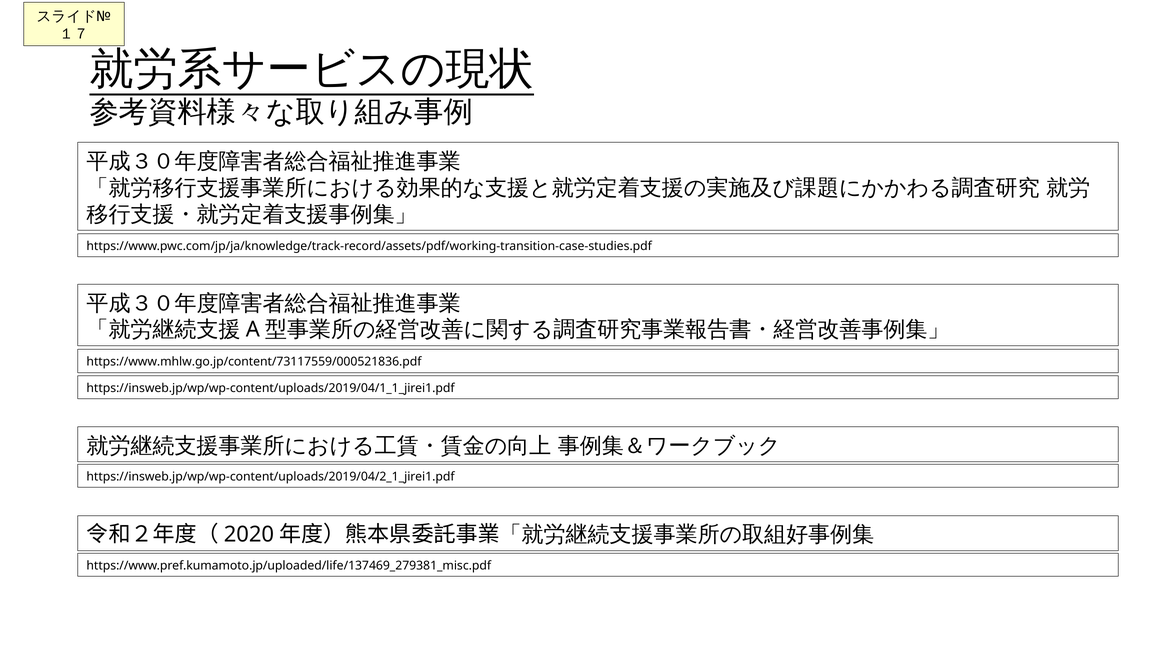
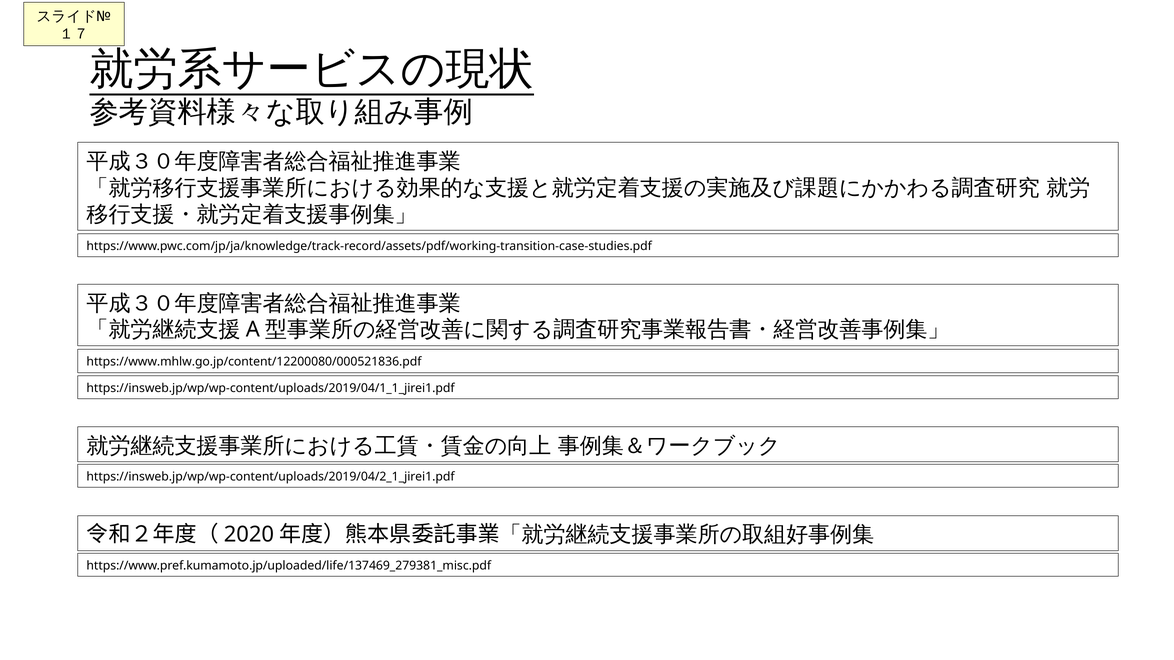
https://www.mhlw.go.jp/content/73117559/000521836.pdf: https://www.mhlw.go.jp/content/73117559/000521836.pdf -> https://www.mhlw.go.jp/content/12200080/000521836.pdf (254, 362)
